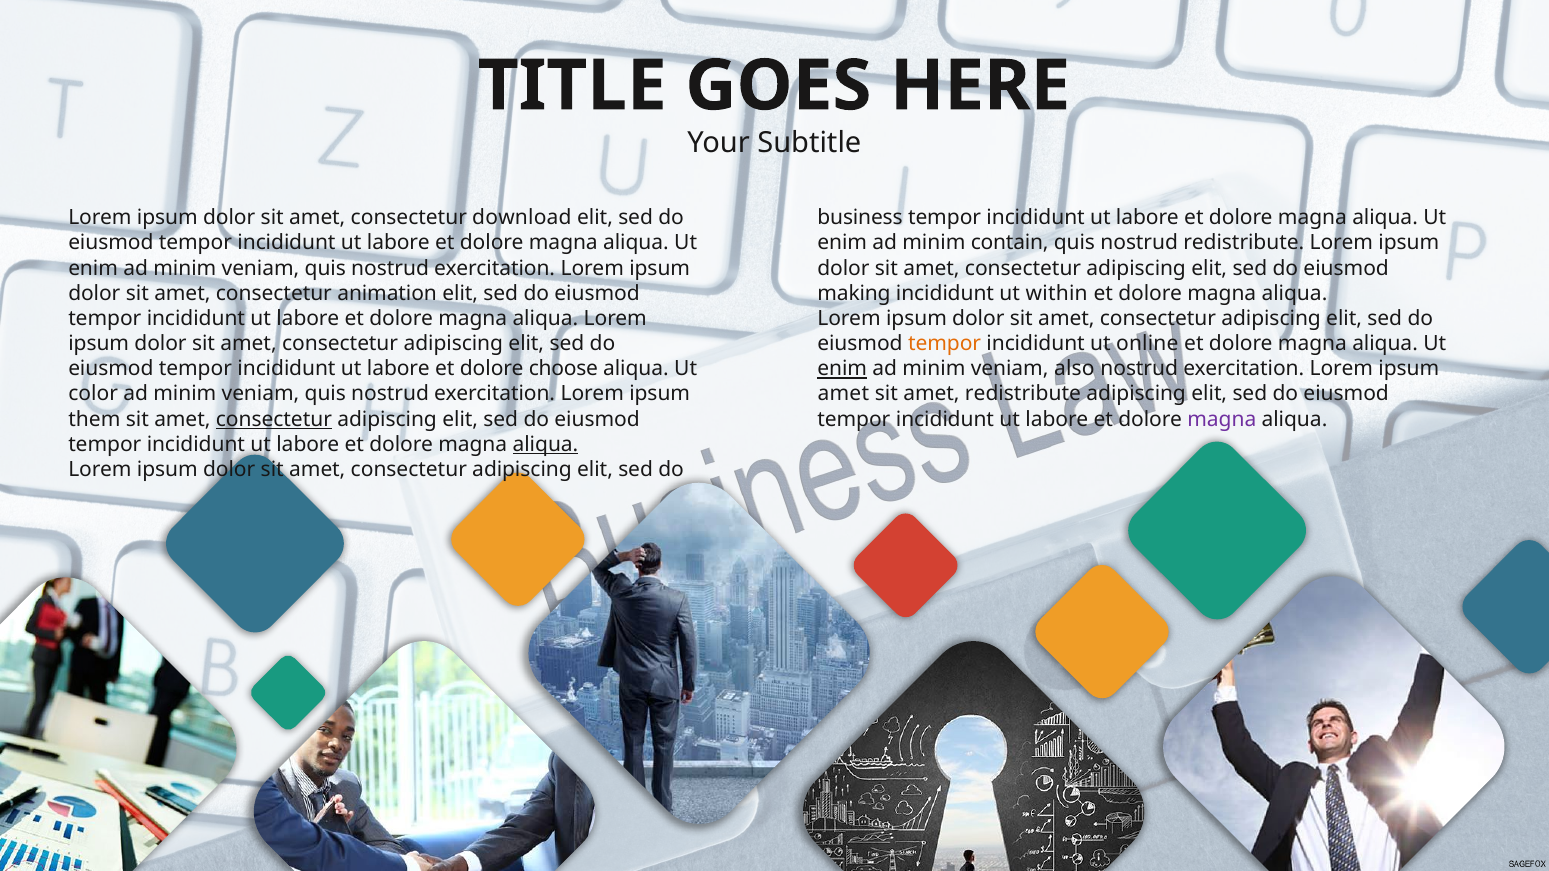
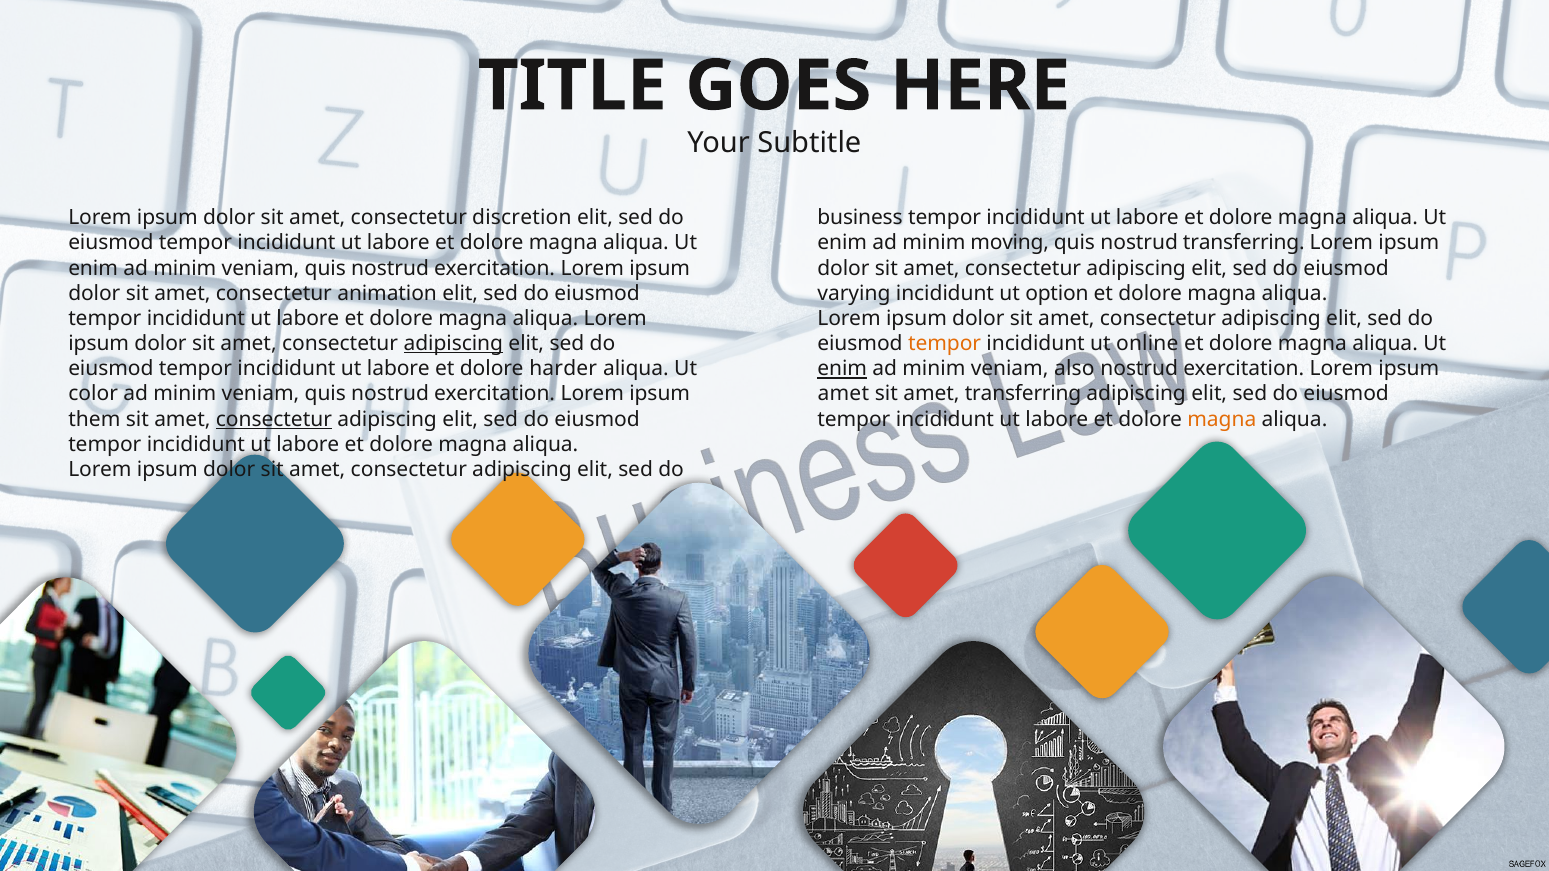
download: download -> discretion (522, 218)
contain: contain -> moving (1010, 243)
nostrud redistribute: redistribute -> transferring (1244, 243)
making: making -> varying (854, 293)
within: within -> option (1057, 293)
adipiscing underline: none -> present (453, 344)
choose: choose -> harder (563, 369)
amet redistribute: redistribute -> transferring (1023, 394)
magna colour: purple -> orange (1222, 419)
aliqua underline: present -> none (545, 445)
